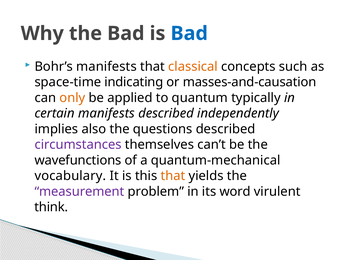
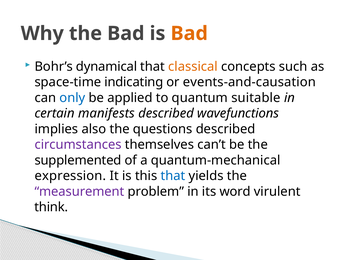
Bad colour: blue -> orange (189, 33)
Bohr’s manifests: manifests -> dynamical (107, 66)
masses-and-causation: masses-and-causation -> events-and-causation (249, 82)
only colour: orange -> blue (72, 98)
typically: typically -> suitable (256, 98)
independently: independently -> wavefunctions (238, 113)
wavefunctions: wavefunctions -> supplemented (78, 160)
vocabulary: vocabulary -> expression (70, 176)
that colour: orange -> blue (173, 176)
